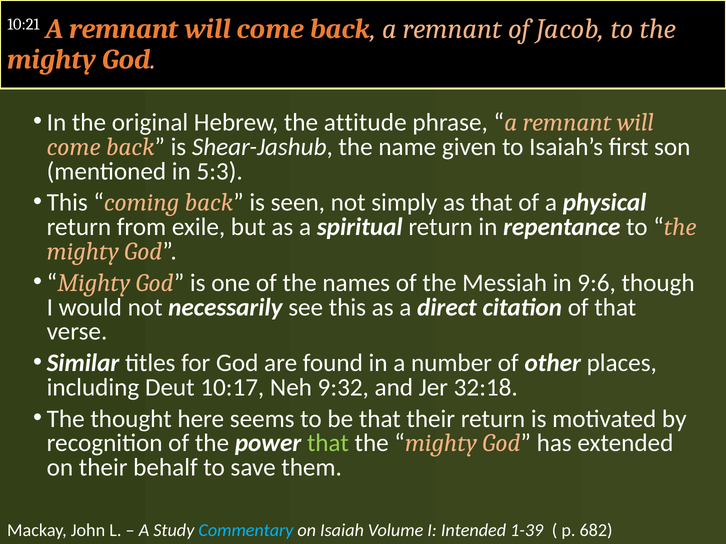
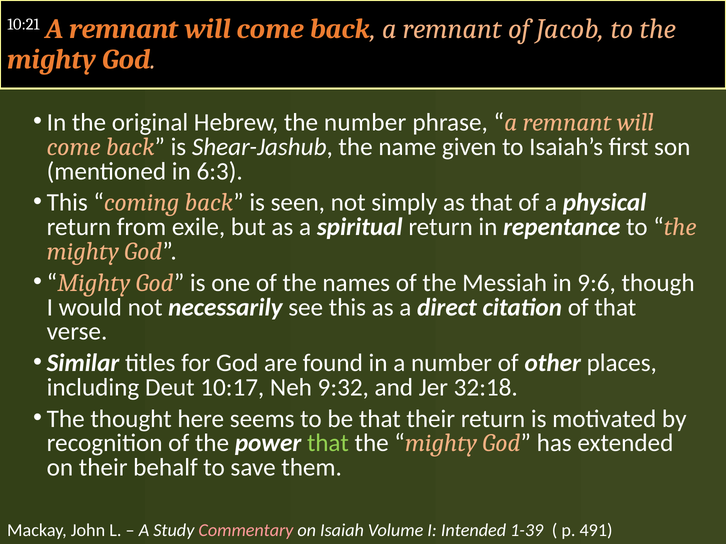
the attitude: attitude -> number (365, 122)
5:3: 5:3 -> 6:3 (220, 171)
Commentary colour: light blue -> pink (246, 531)
682: 682 -> 491 (596, 531)
